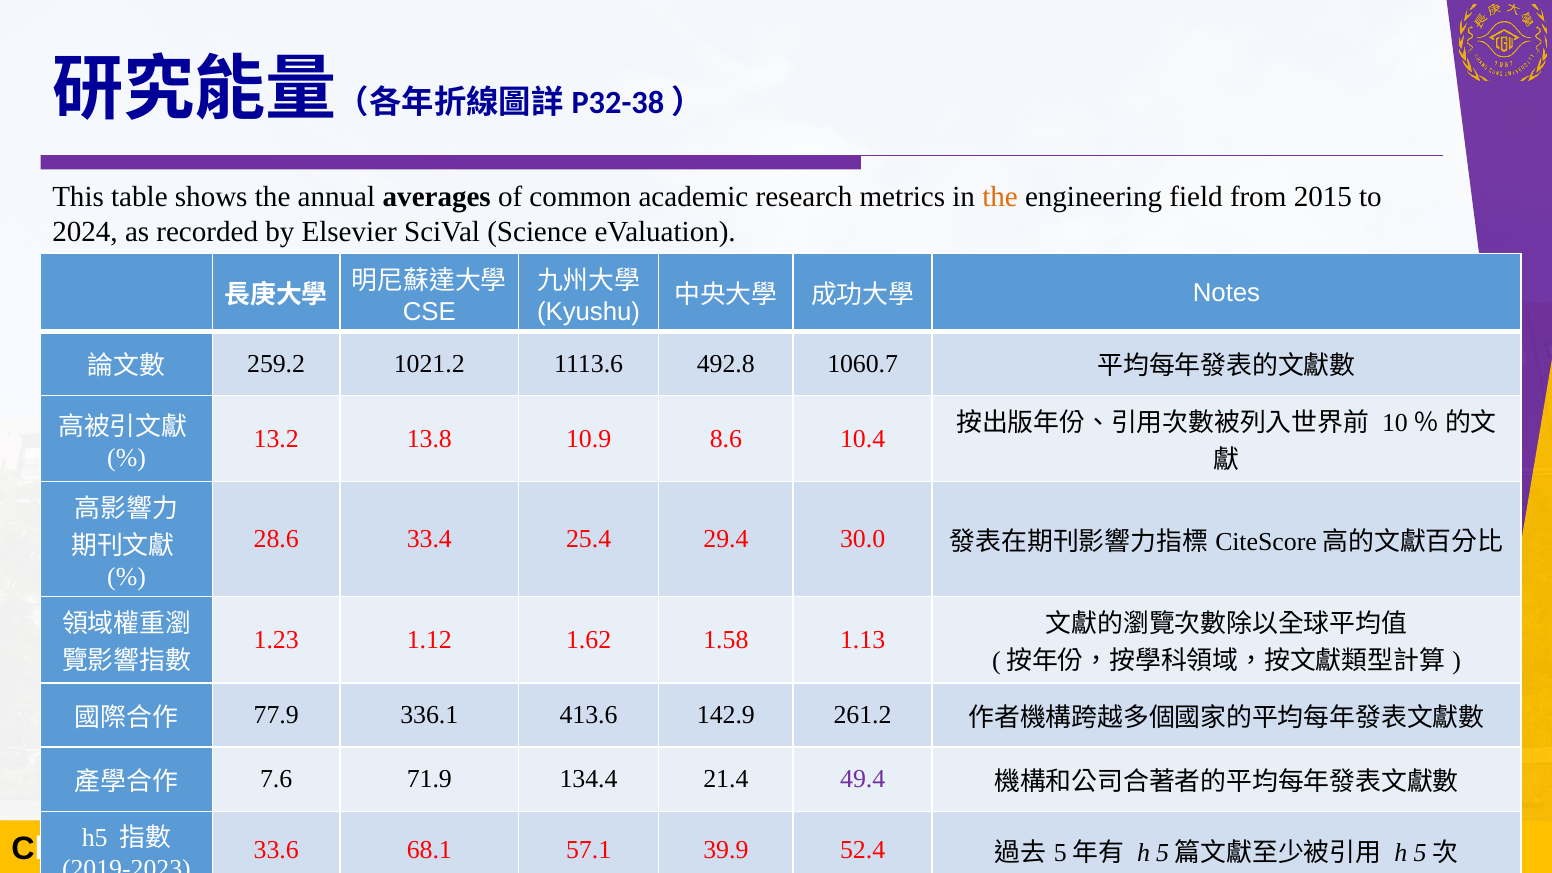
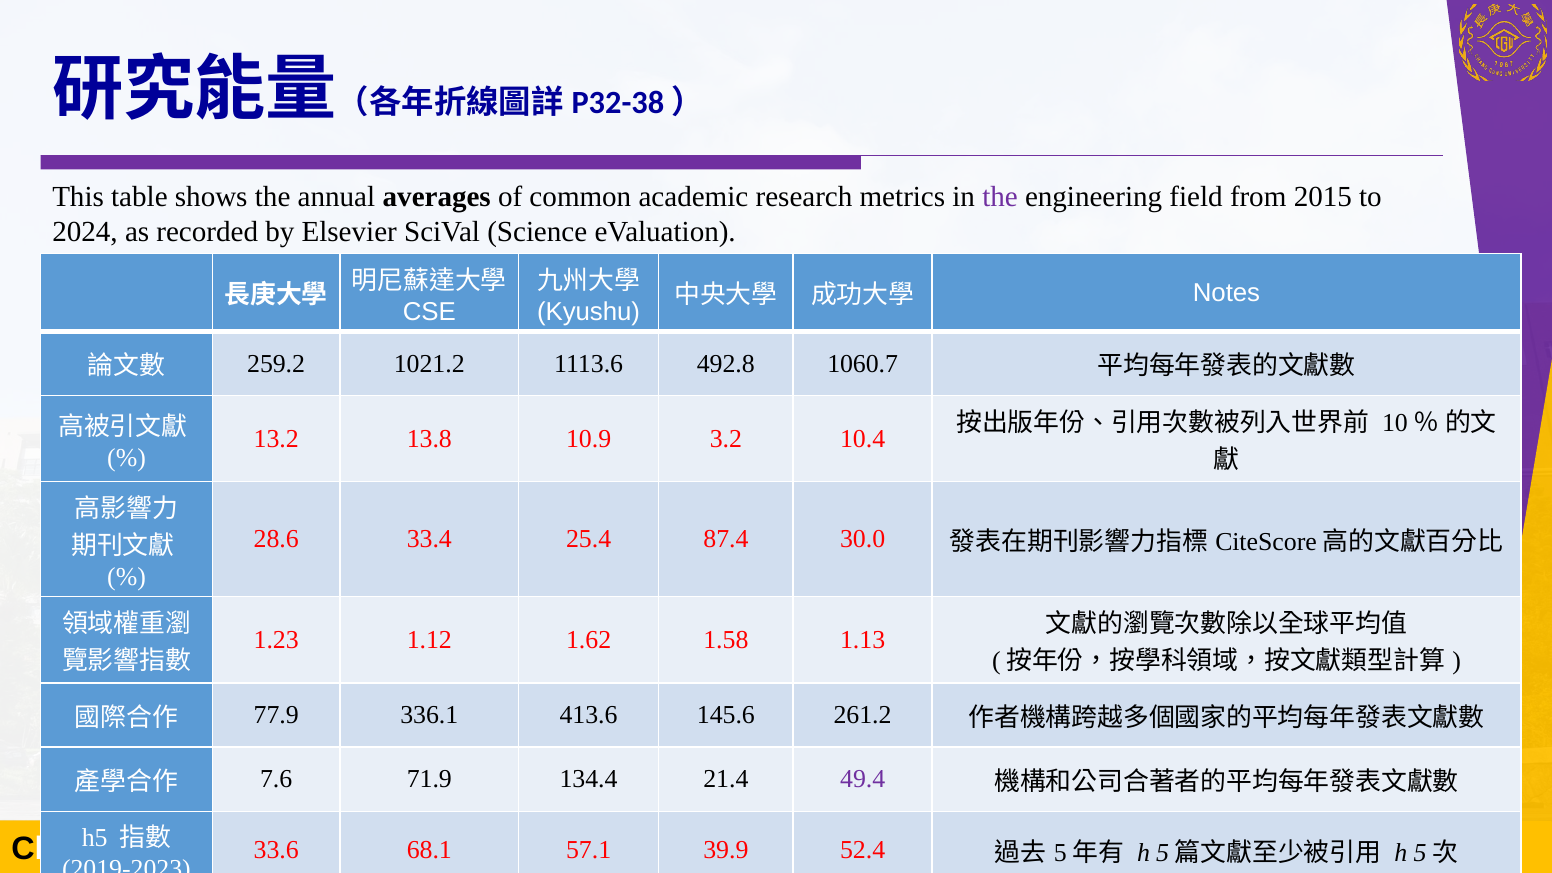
the colour: orange -> purple (1000, 197)
8.6: 8.6 -> 3.2 (726, 439)
29.4: 29.4 -> 87.4 (726, 539)
142.9: 142.9 -> 145.6 (726, 715)
